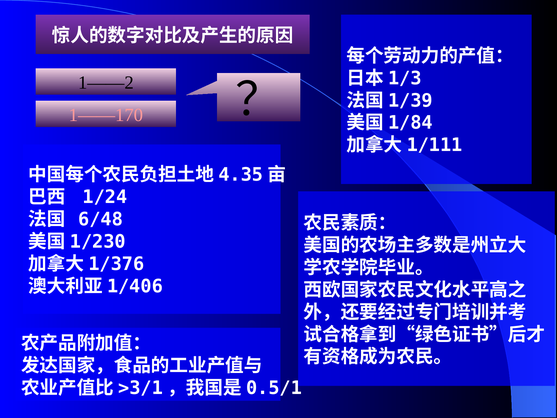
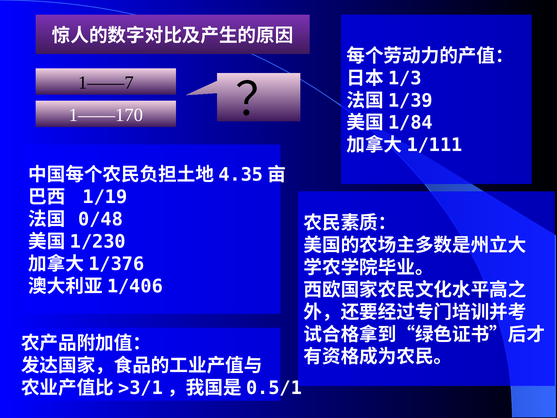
1——2: 1——2 -> 1——7 (106, 83)
1——170 colour: pink -> white (106, 115)
1/24: 1/24 -> 1/19 (105, 197)
6/48: 6/48 -> 0/48 (101, 219)
